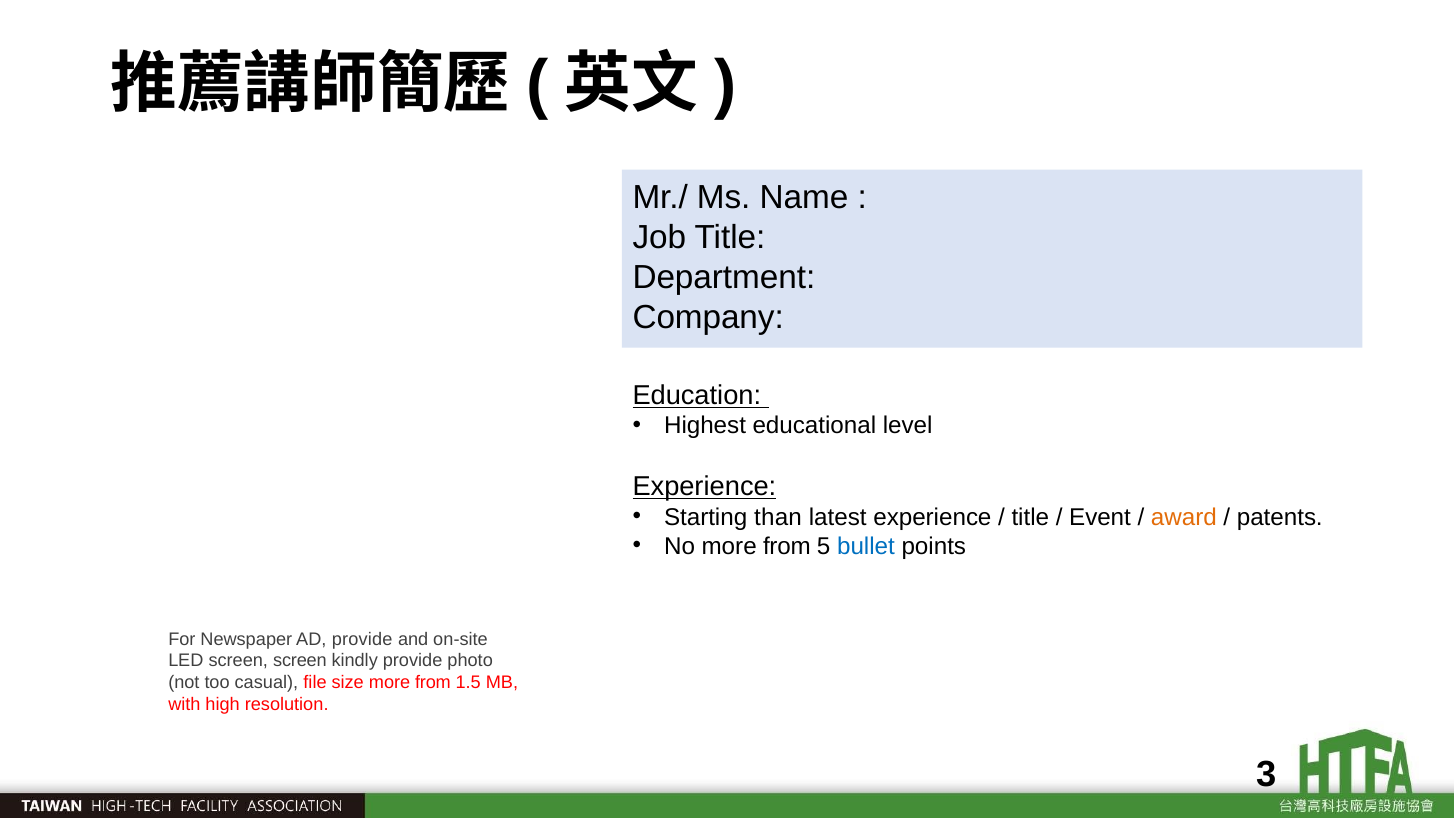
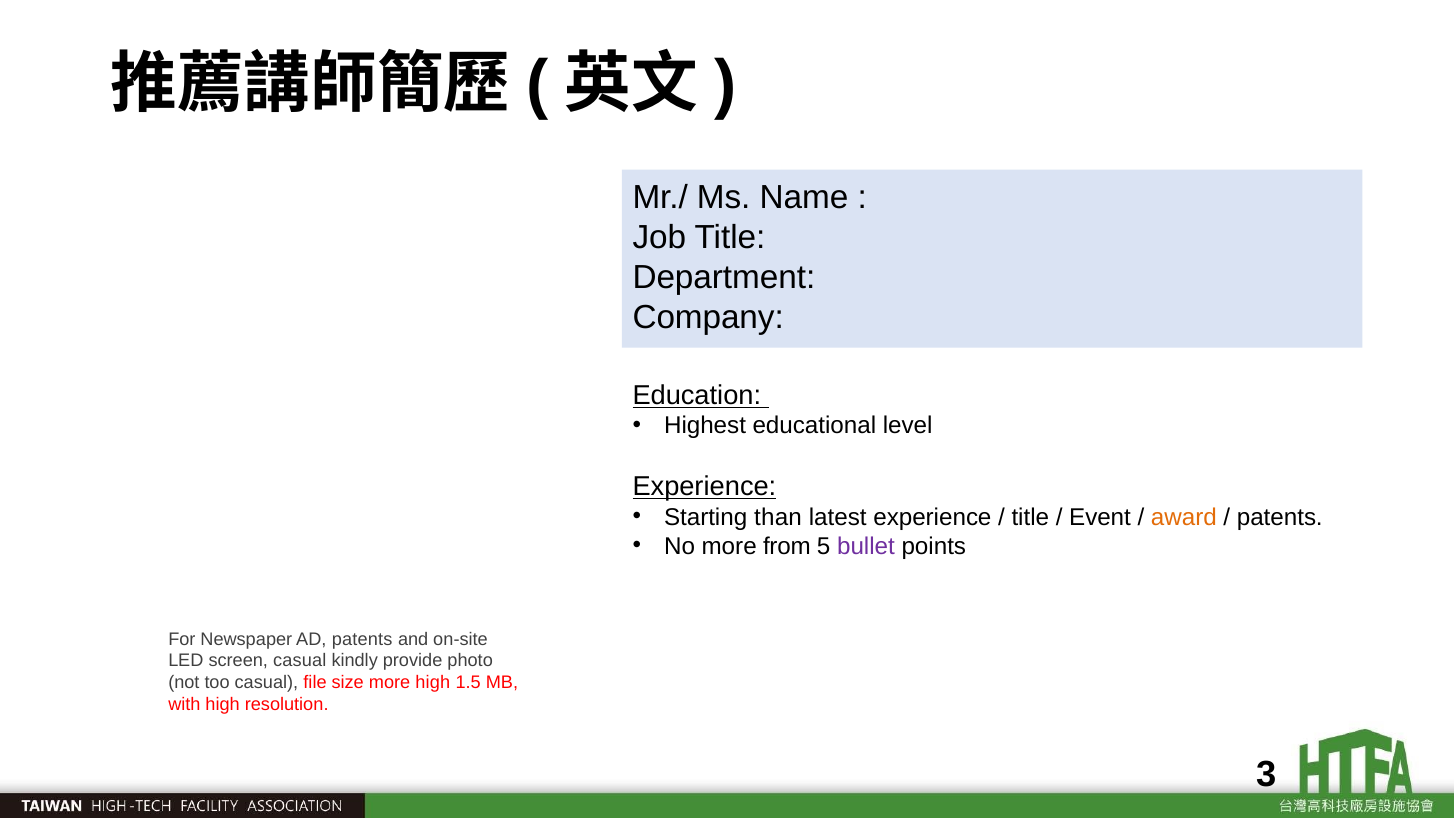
bullet colour: blue -> purple (866, 546)
AD provide: provide -> patents (362, 639)
screen screen: screen -> casual (300, 661)
size more from: from -> high (433, 683)
